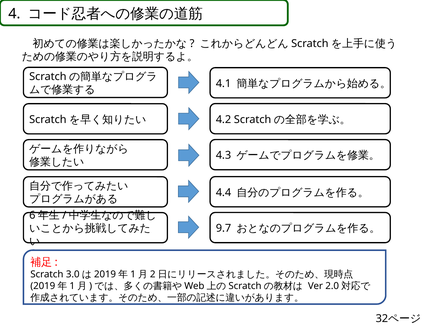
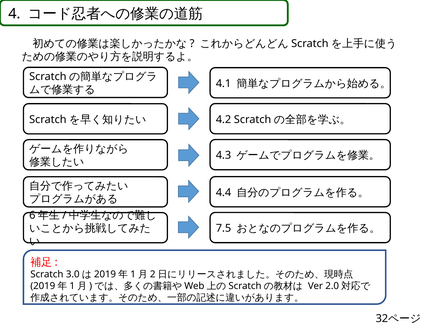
9.7: 9.7 -> 7.5 (223, 229)
